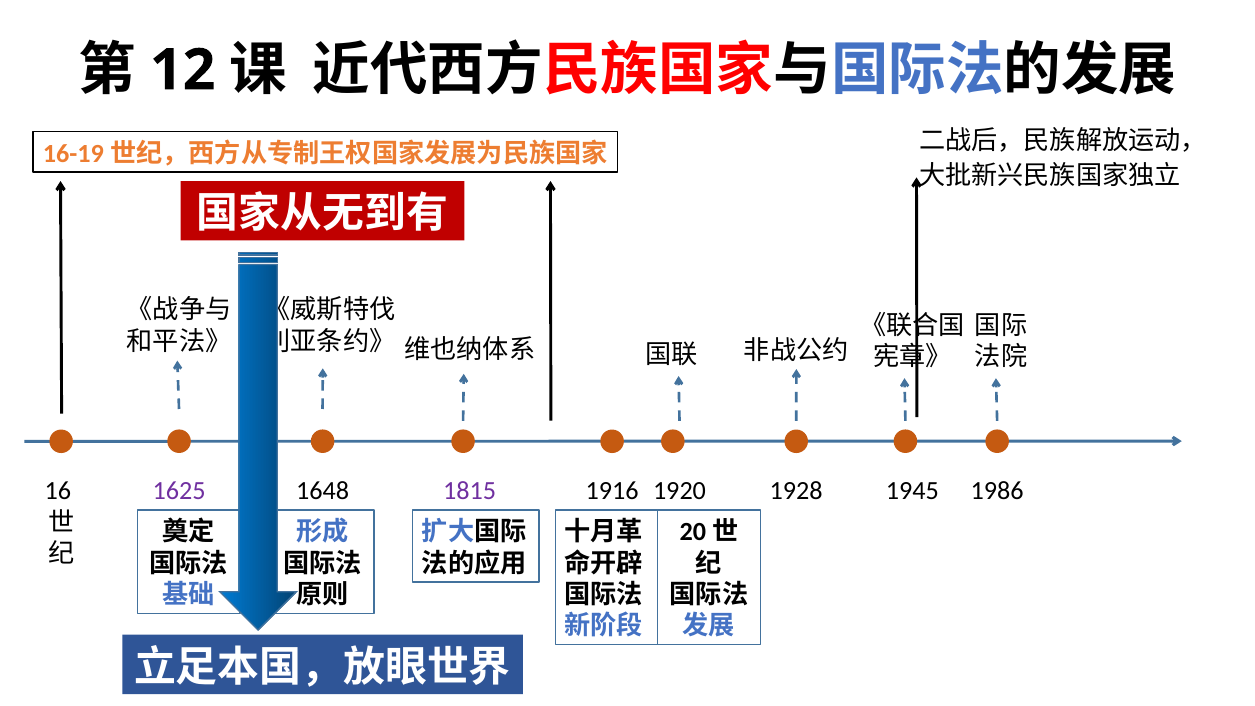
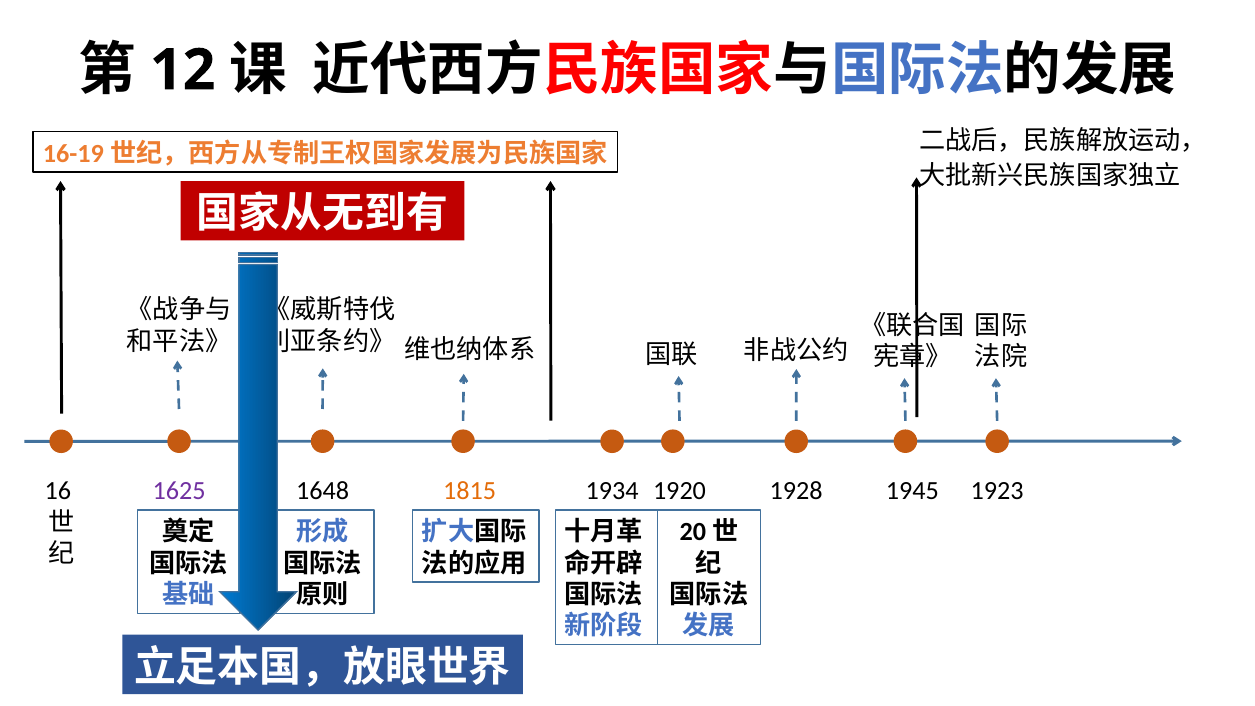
1815 colour: purple -> orange (470, 491)
1916: 1916 -> 1934 (612, 491)
1986: 1986 -> 1923 (997, 491)
